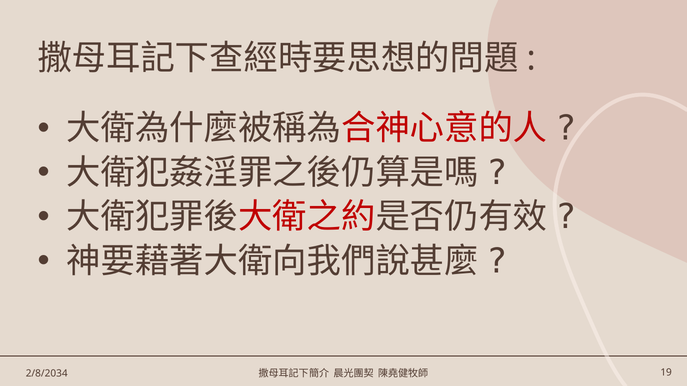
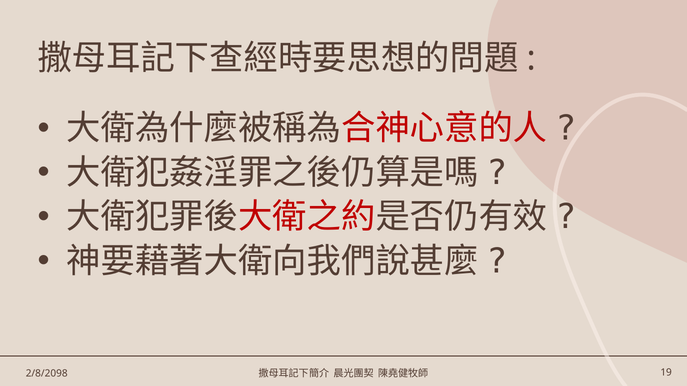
2/8/2034: 2/8/2034 -> 2/8/2098 (47, 374)
